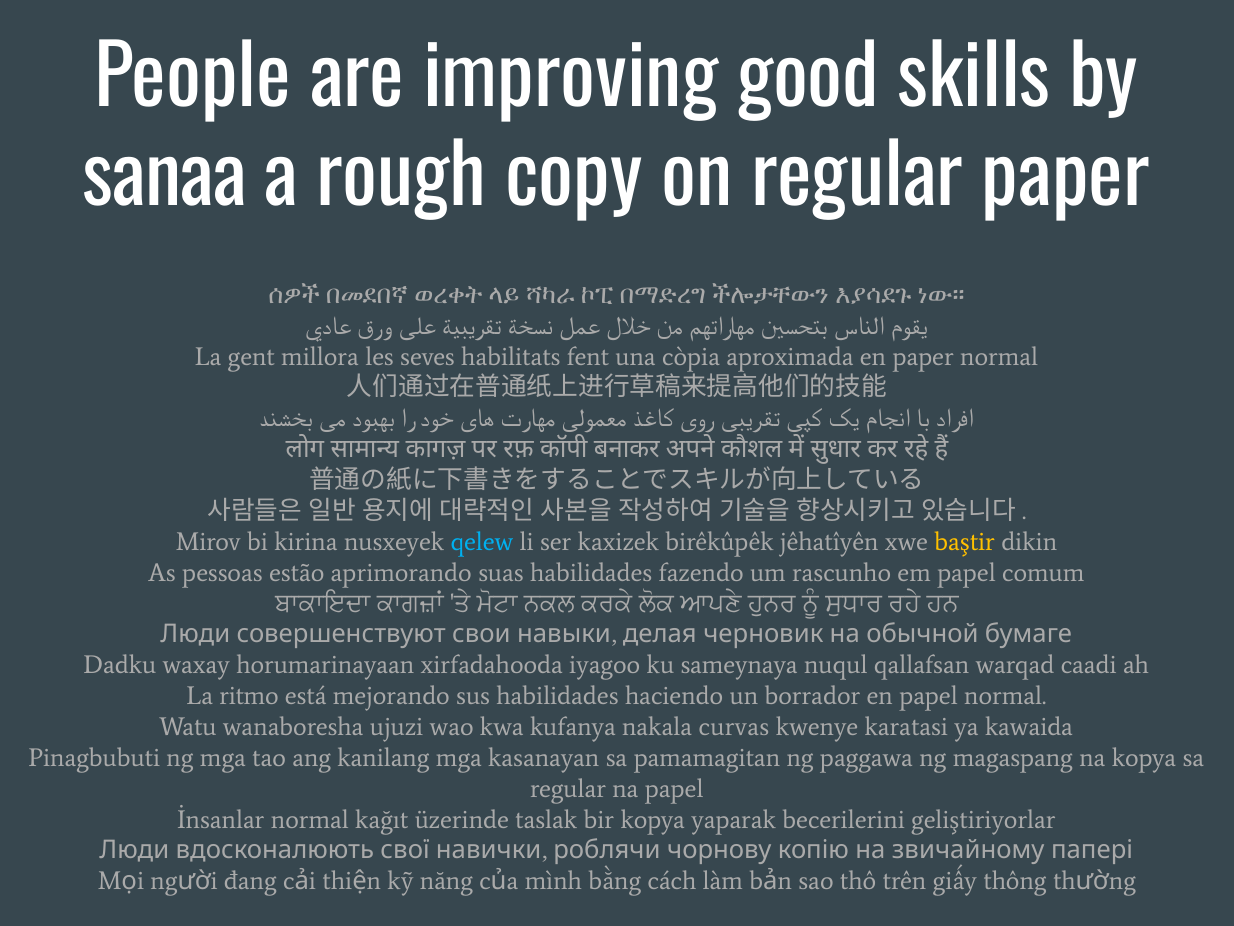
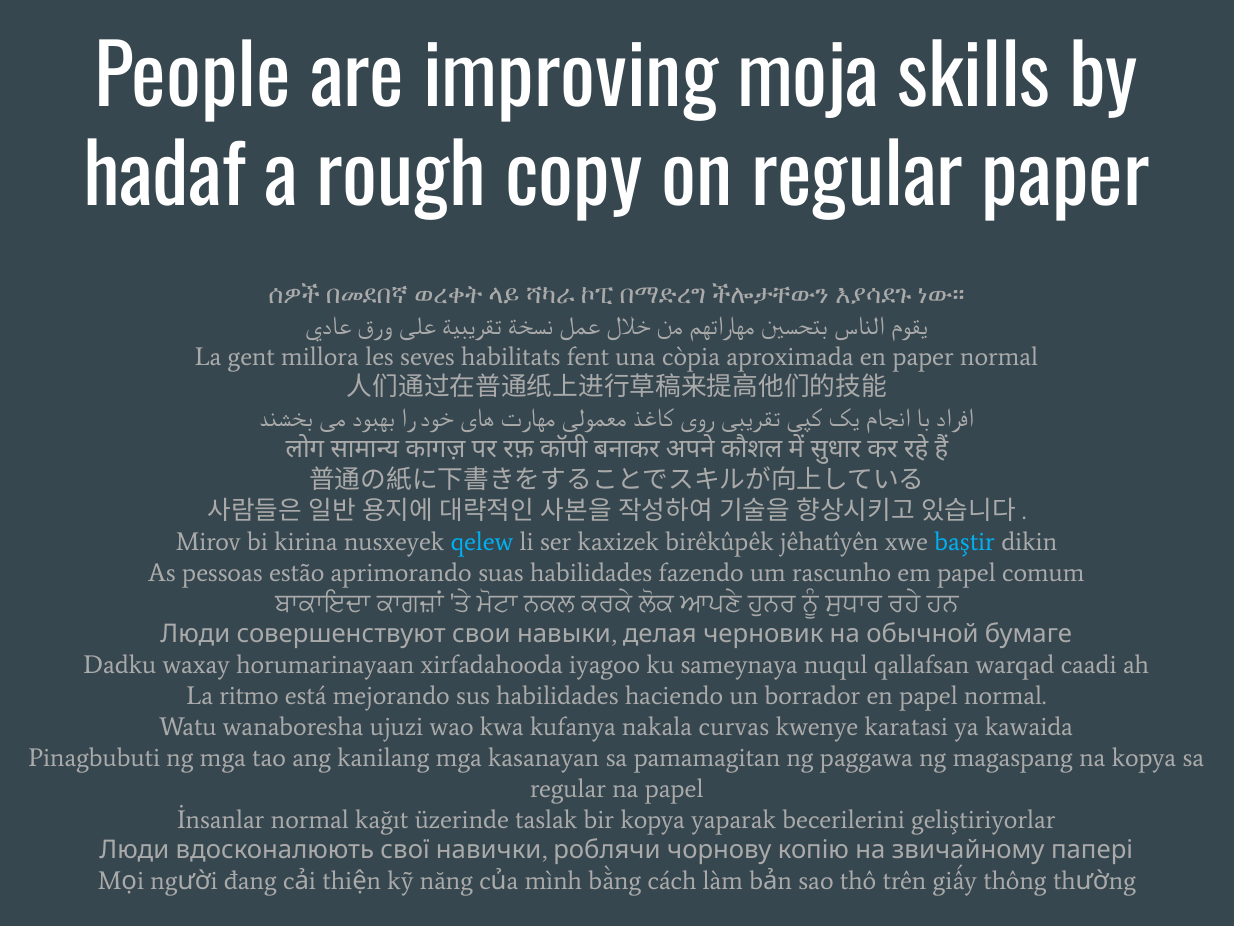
good: good -> moja (808, 80)
sanaa: sanaa -> hadaf (164, 178)
baştir colour: yellow -> light blue (965, 541)
